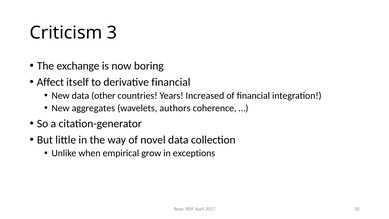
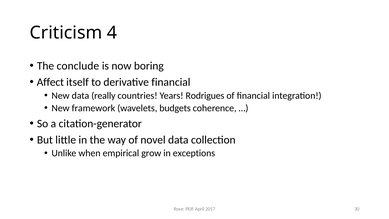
3: 3 -> 4 (112, 33)
exchange: exchange -> conclude (78, 66)
other: other -> really (103, 95)
Increased: Increased -> Rodrigues (205, 95)
aggregates: aggregates -> framework (93, 108)
authors: authors -> budgets (175, 108)
